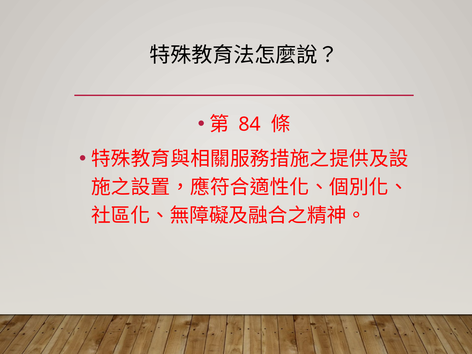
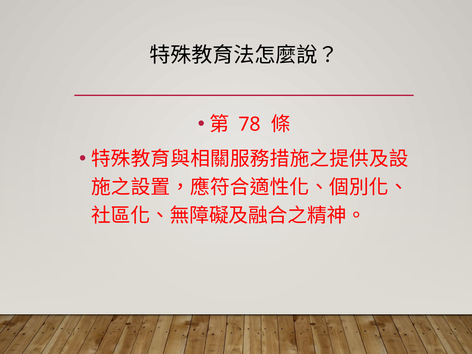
84: 84 -> 78 (250, 124)
